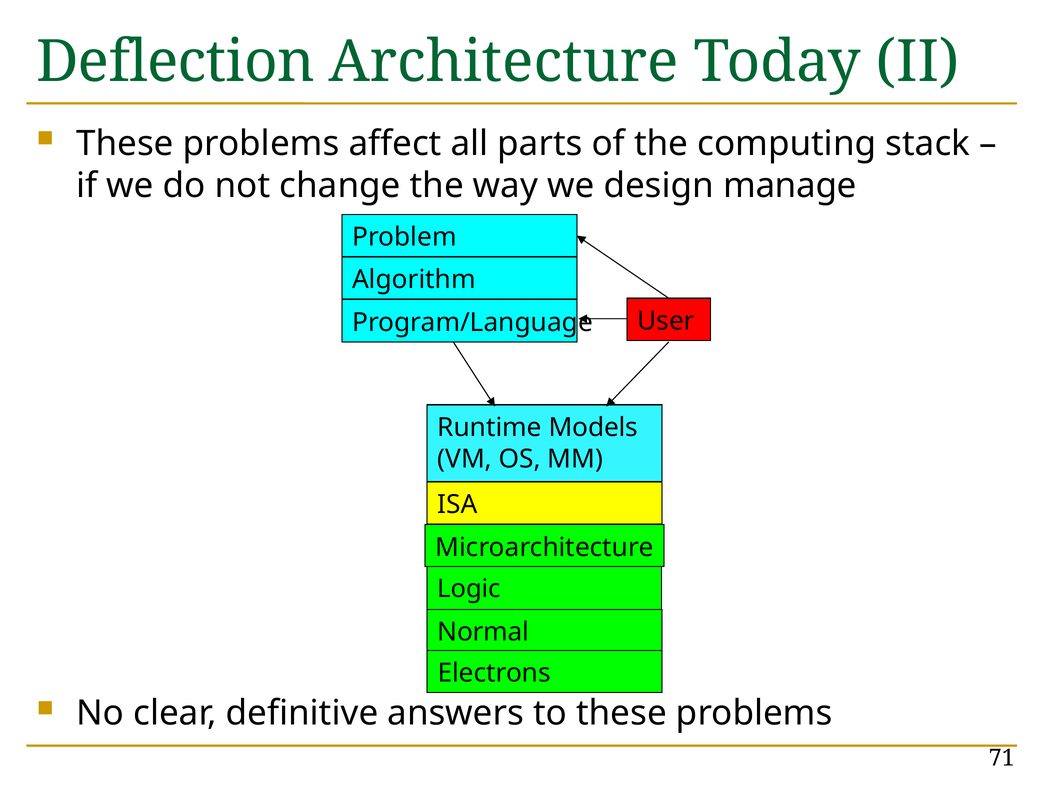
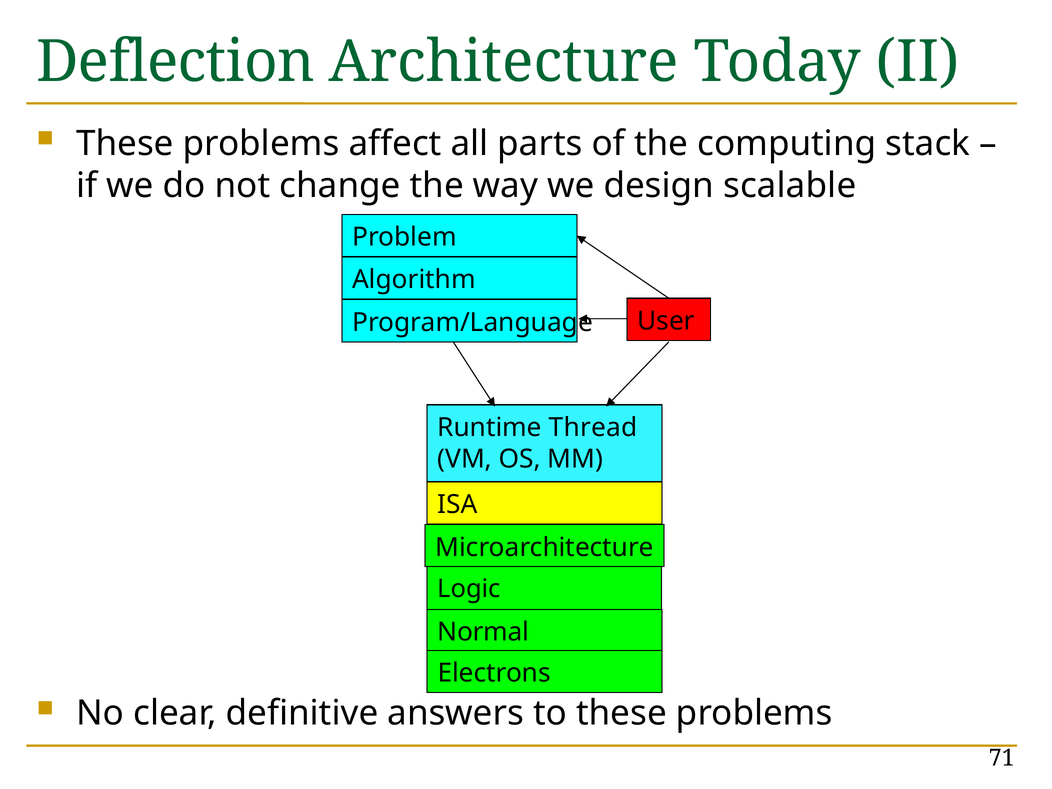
manage: manage -> scalable (790, 186)
Models: Models -> Thread (593, 428)
